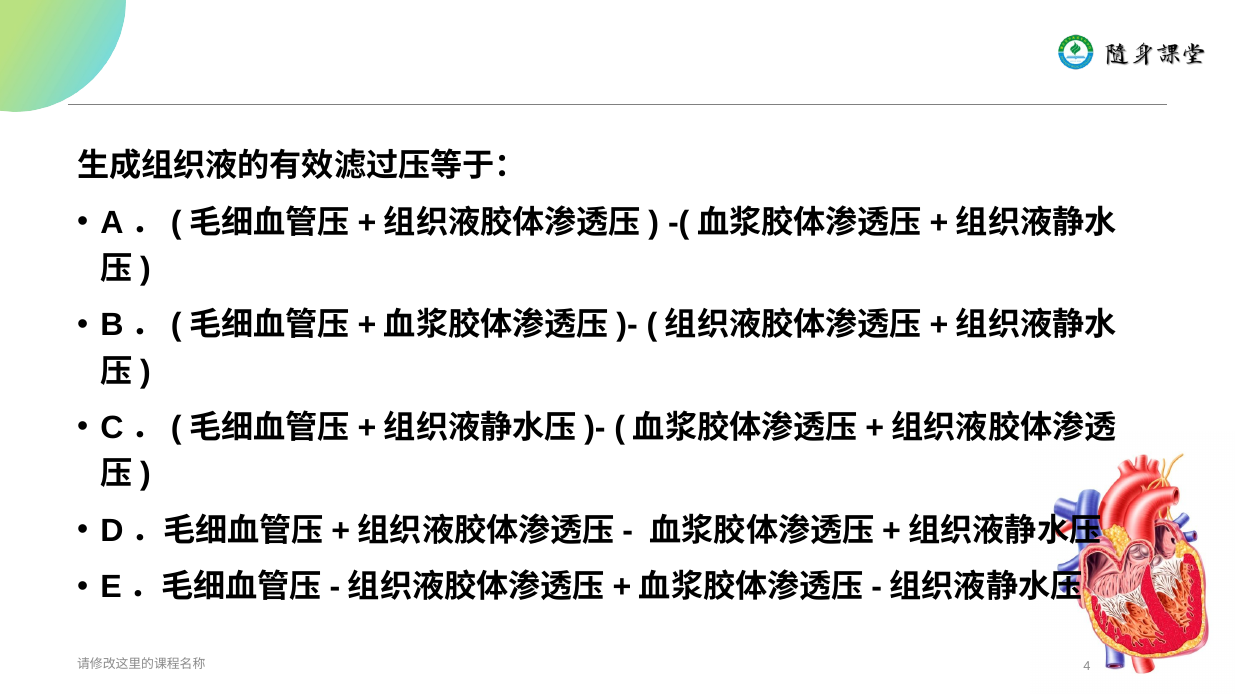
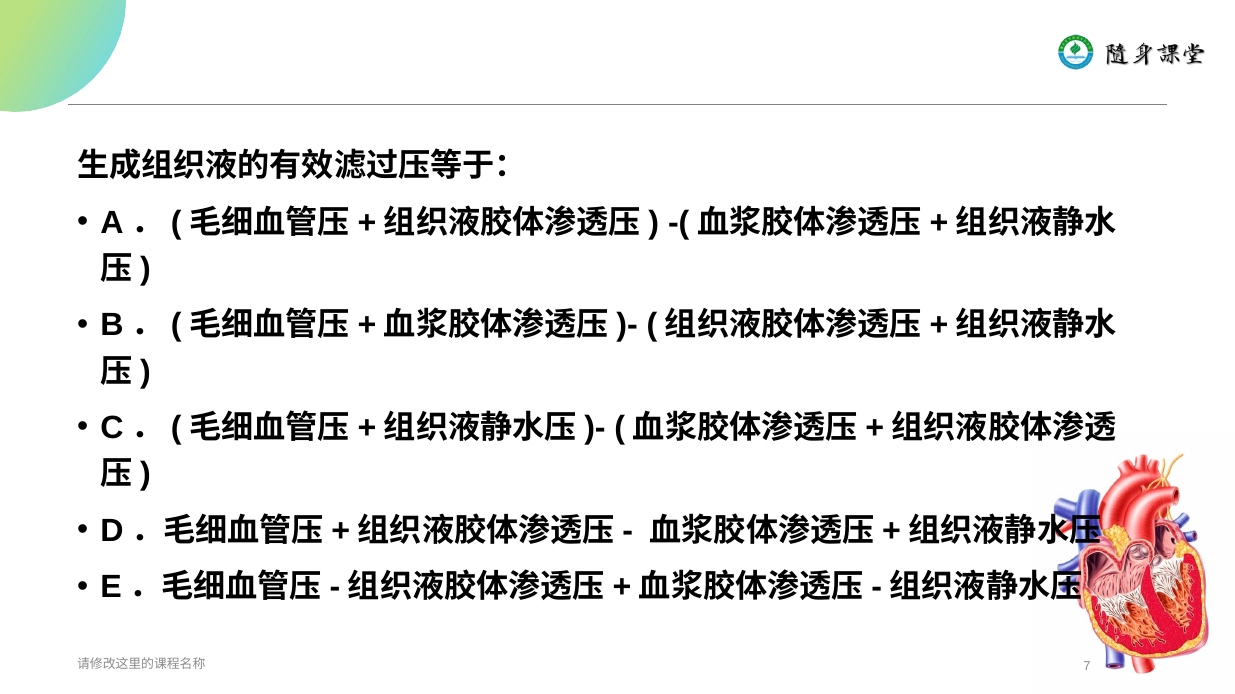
4: 4 -> 7 (1087, 667)
